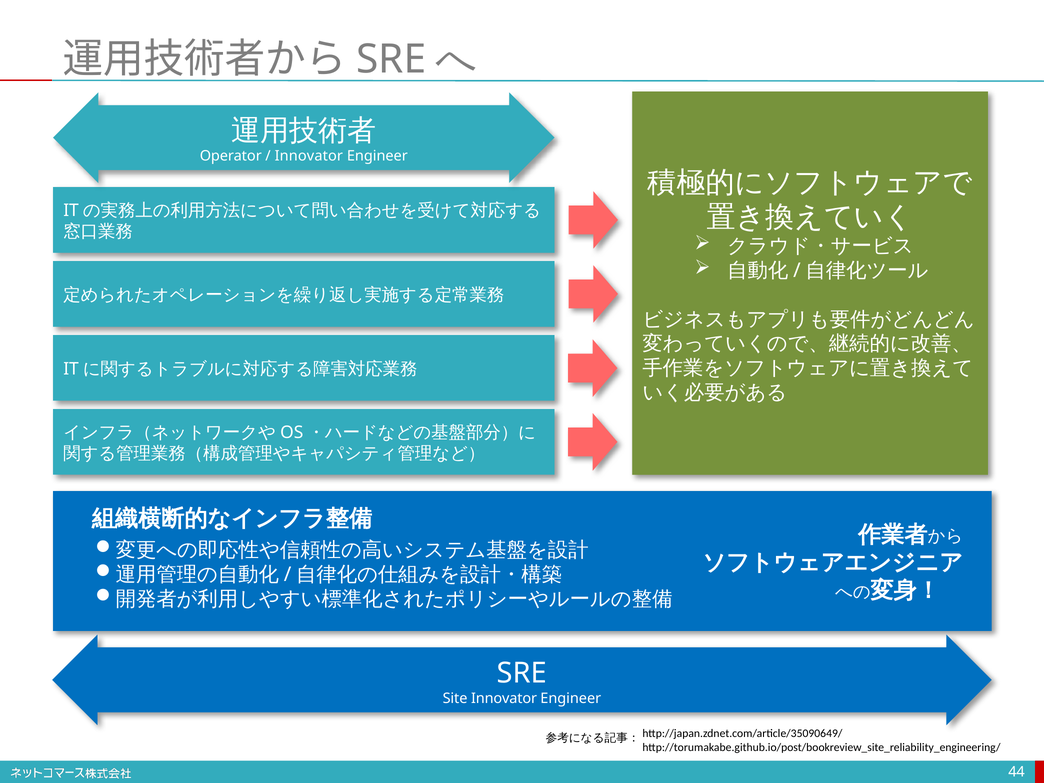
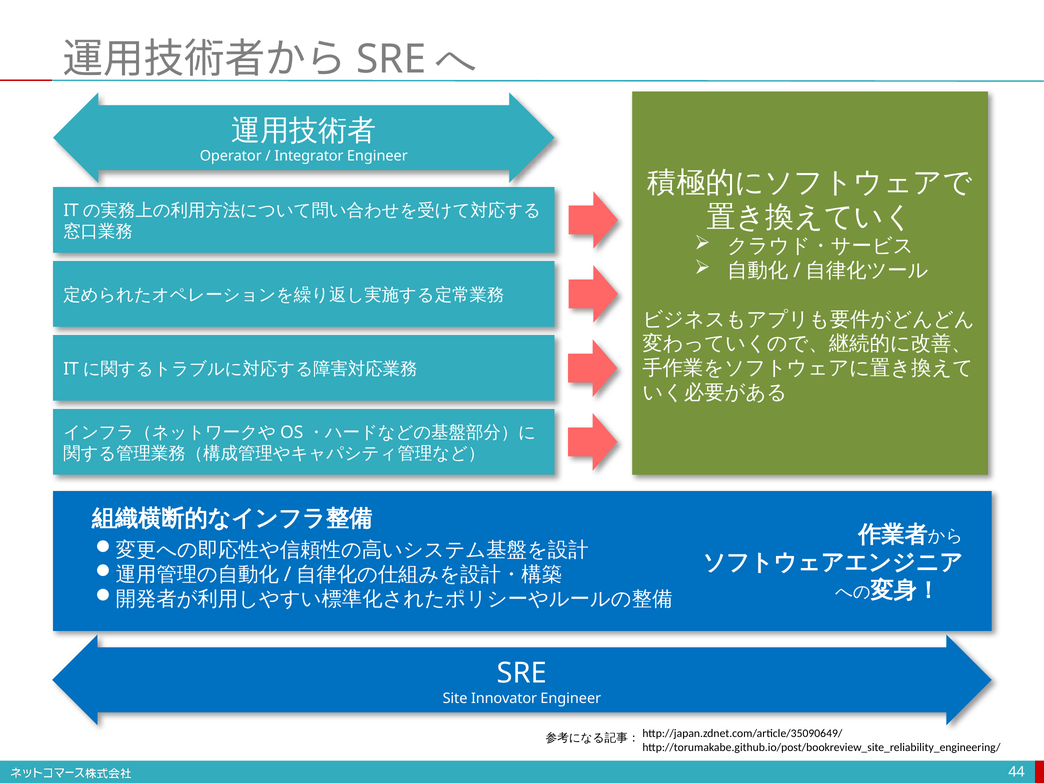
Innovator: Innovator -> Integrator (309, 156)
